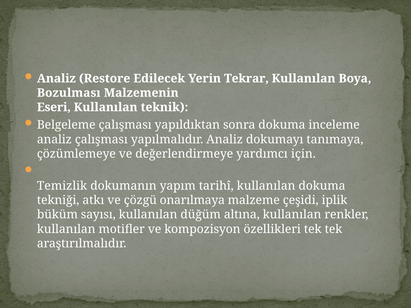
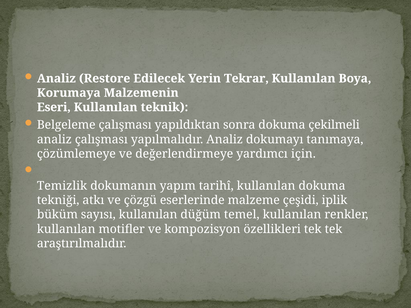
Bozulması: Bozulması -> Korumaya (69, 93)
inceleme: inceleme -> çekilmeli (334, 125)
onarılmaya: onarılmaya -> eserlerinde (192, 200)
altına: altına -> temel (242, 215)
